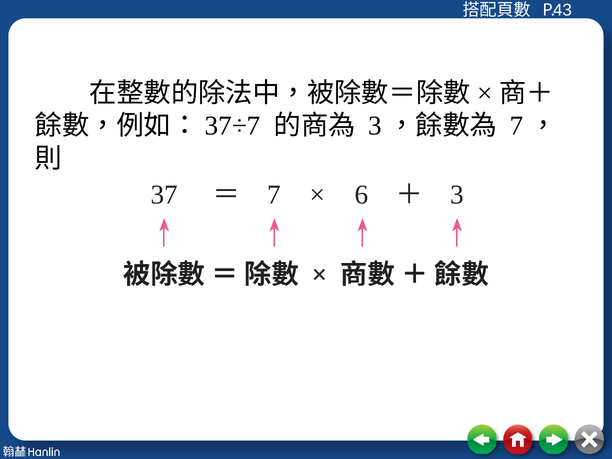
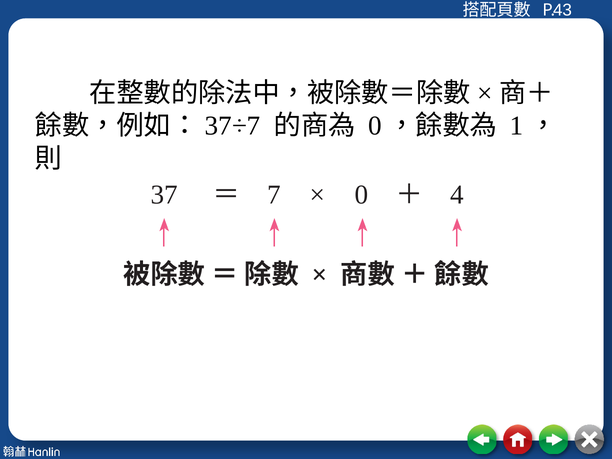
3: 3 -> 0 (375, 126)
7: 7 -> 1 (517, 126)
6: 6 -> 0 (362, 195)
3: 3 -> 4 (457, 195)
